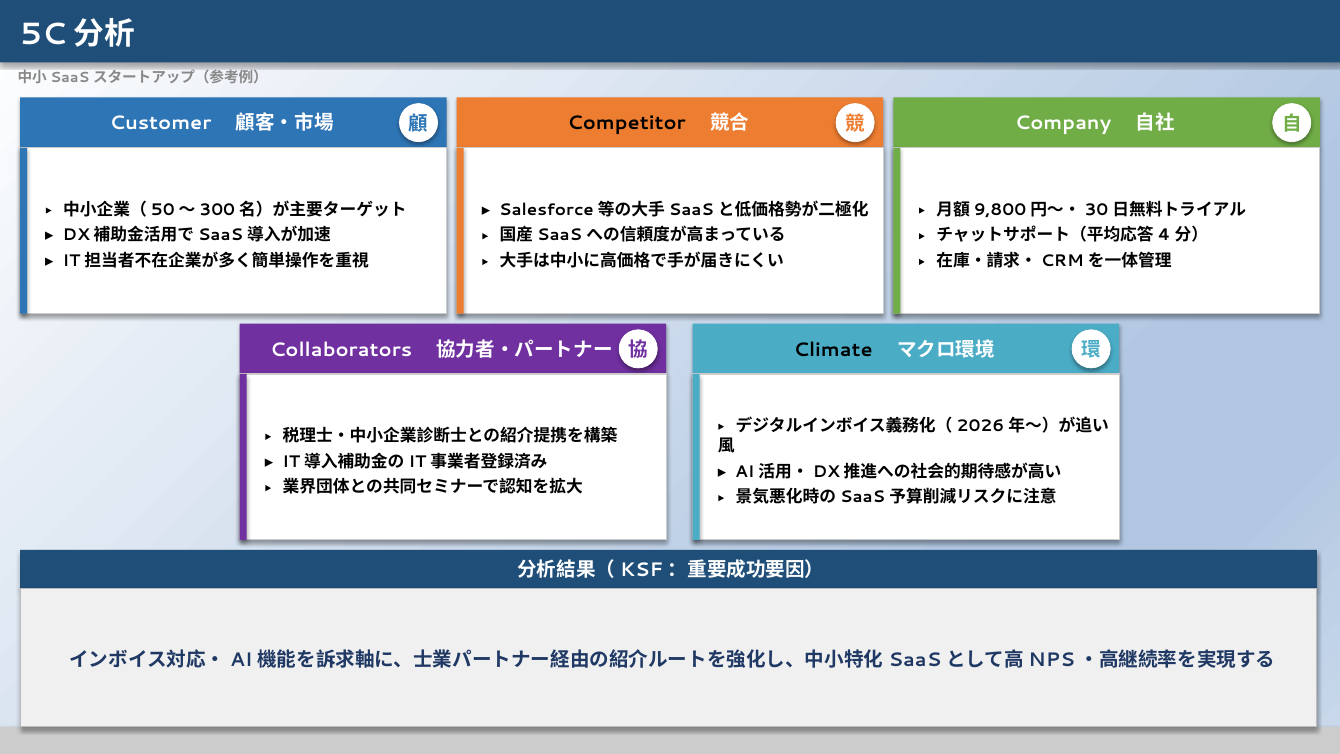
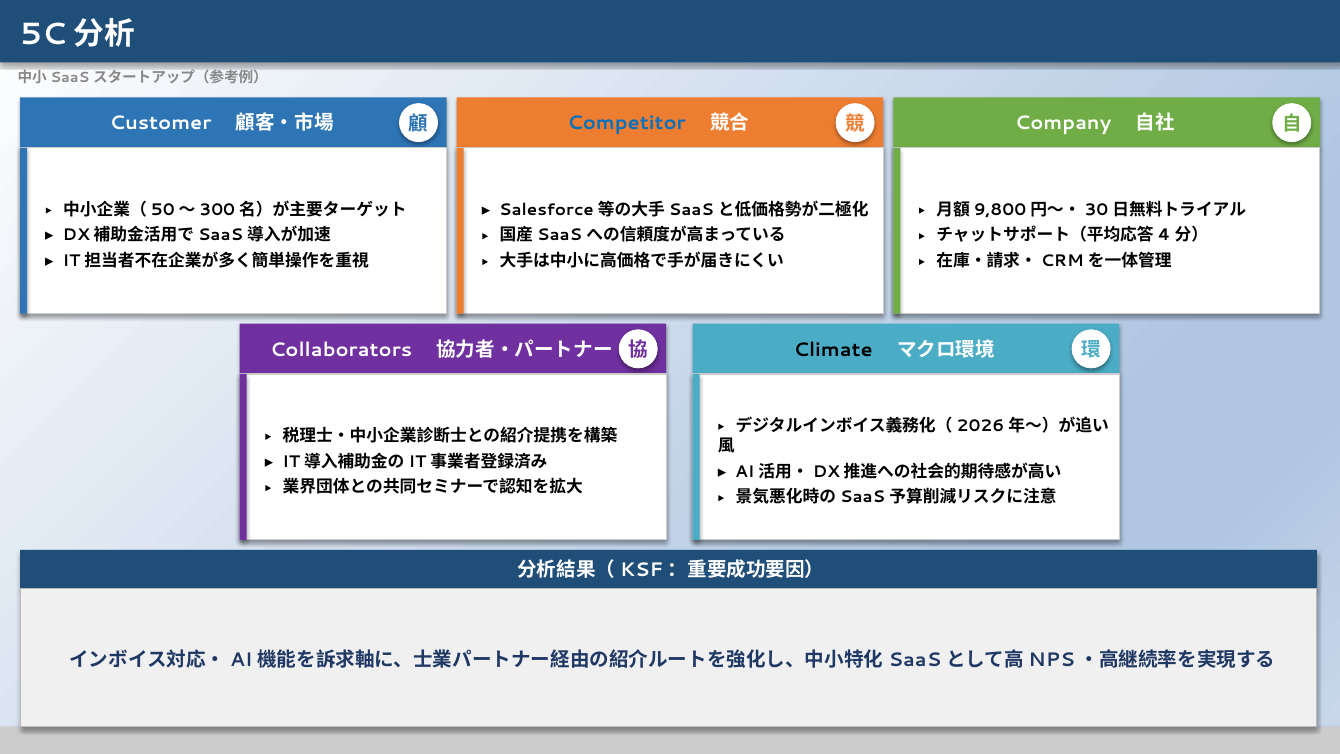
Competitor colour: black -> blue (627, 124)
